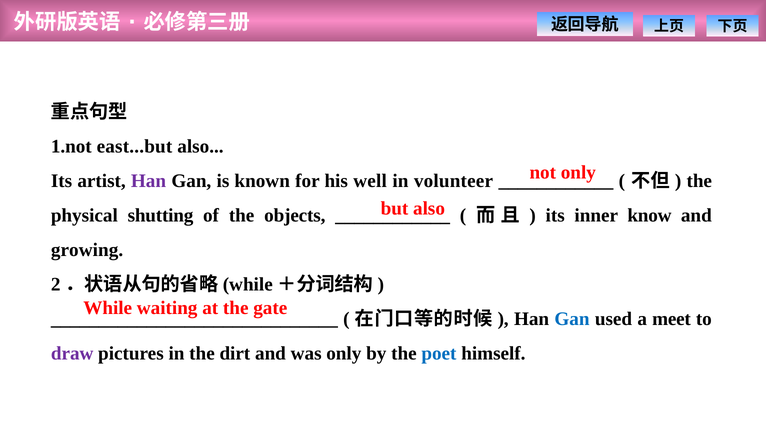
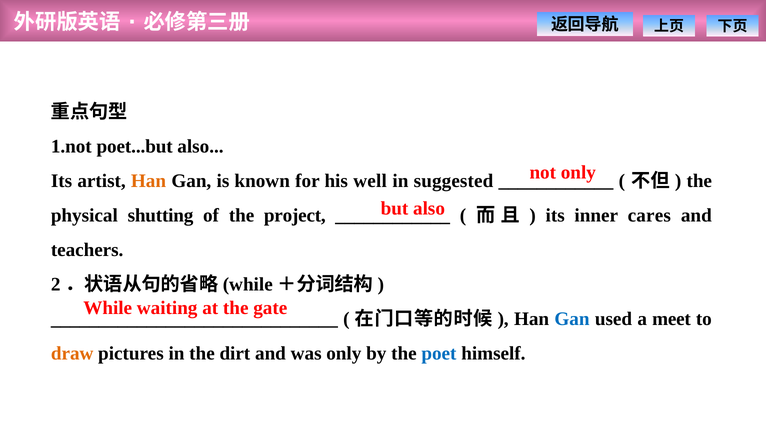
east...but: east...but -> poet...but (135, 146)
Han colour: purple -> orange (149, 181)
volunteer: volunteer -> suggested (453, 181)
objects: objects -> project (295, 215)
know: know -> cares (649, 215)
growing: growing -> teachers (87, 250)
draw colour: purple -> orange (72, 353)
